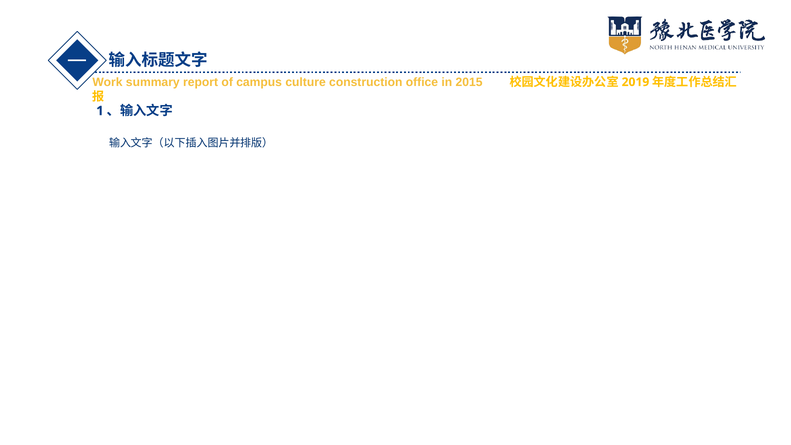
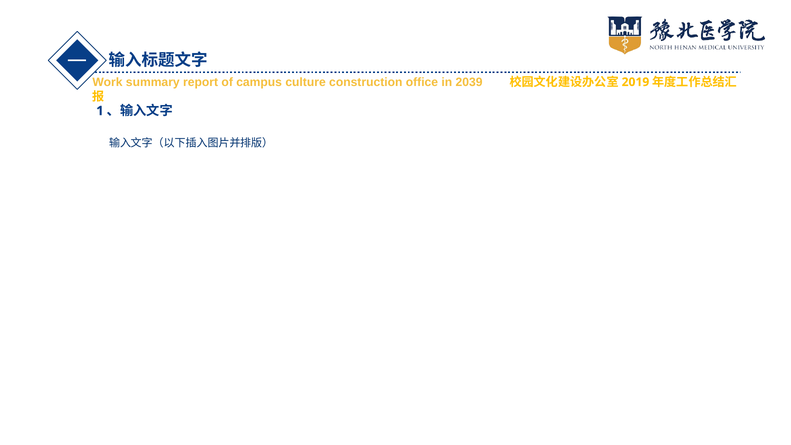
2015: 2015 -> 2039 (469, 82)
